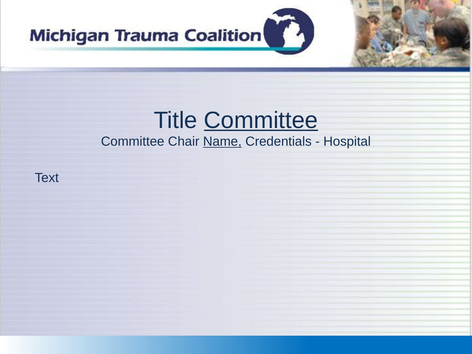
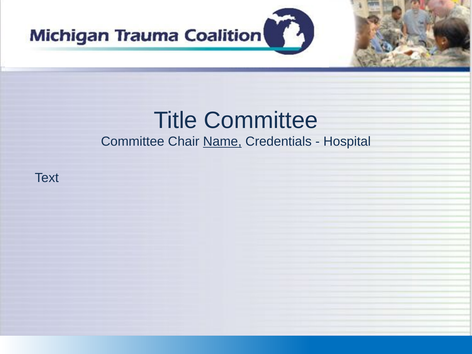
Committee underline: present -> none (261, 120)
